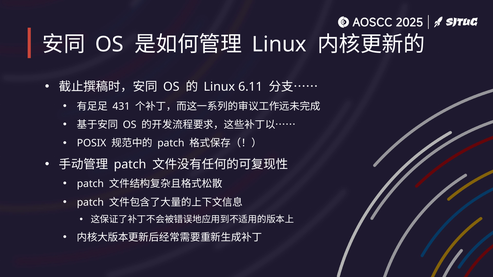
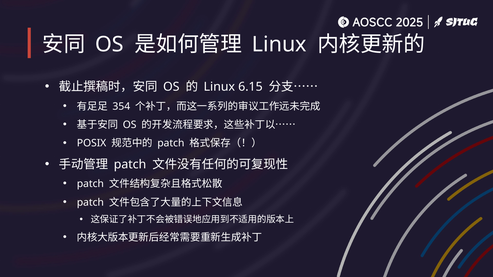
6.11: 6.11 -> 6.15 (250, 87)
431: 431 -> 354 (121, 106)
